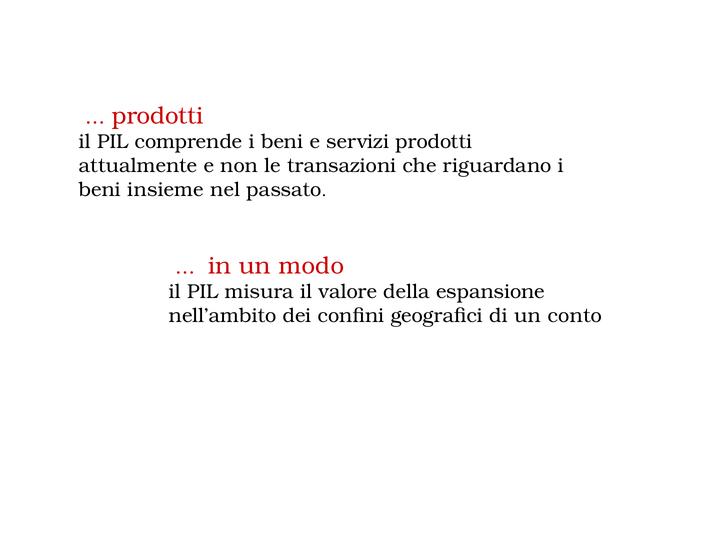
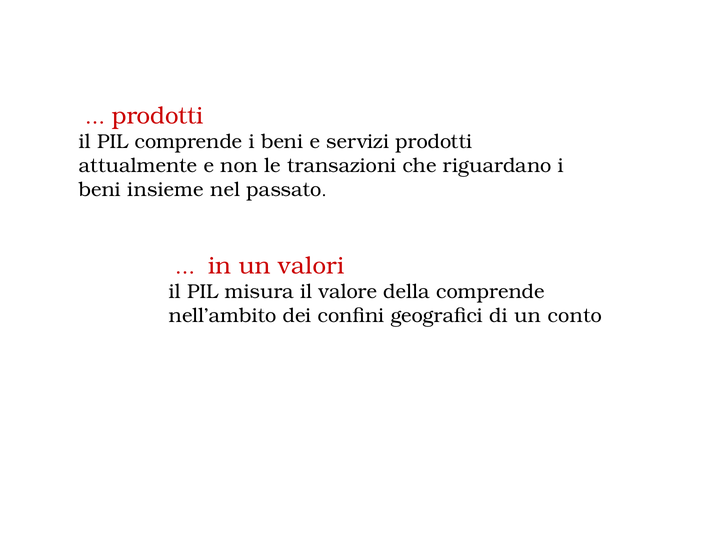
modo: modo -> valori (311, 265)
della espansione: espansione -> comprende (490, 291)
